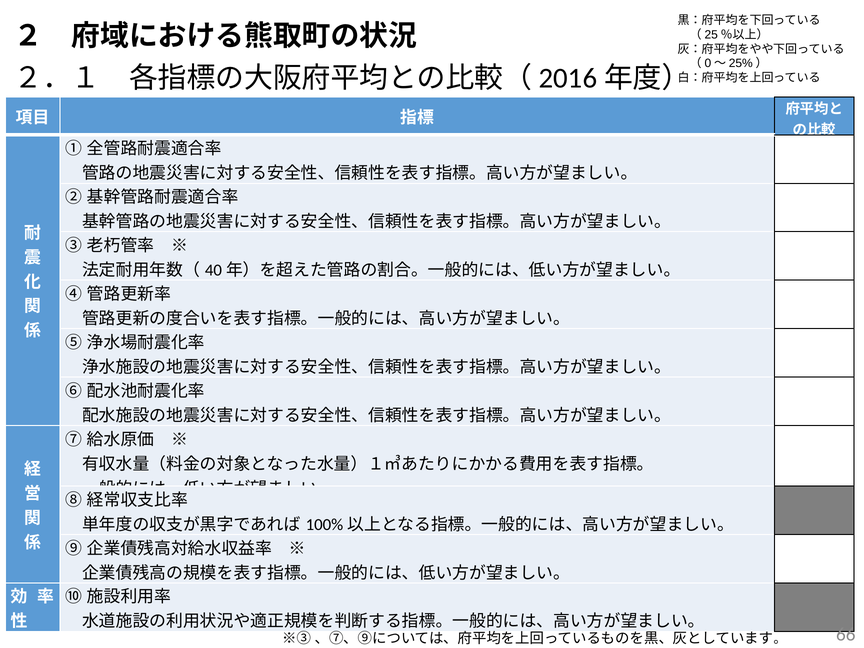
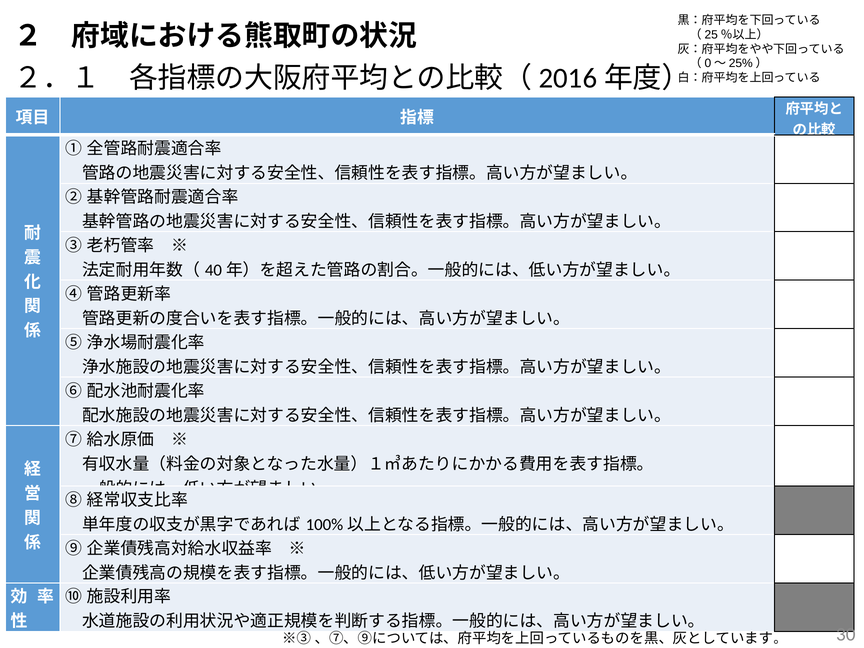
66: 66 -> 30 (846, 635)
